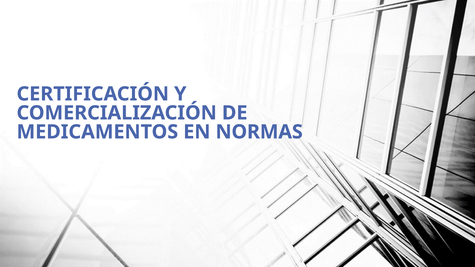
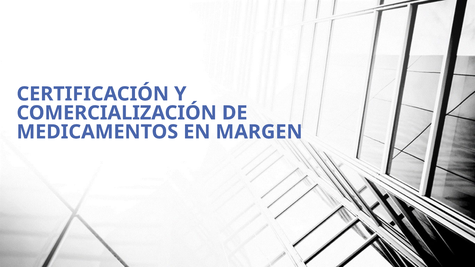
NORMAS: NORMAS -> MARGEN (259, 132)
